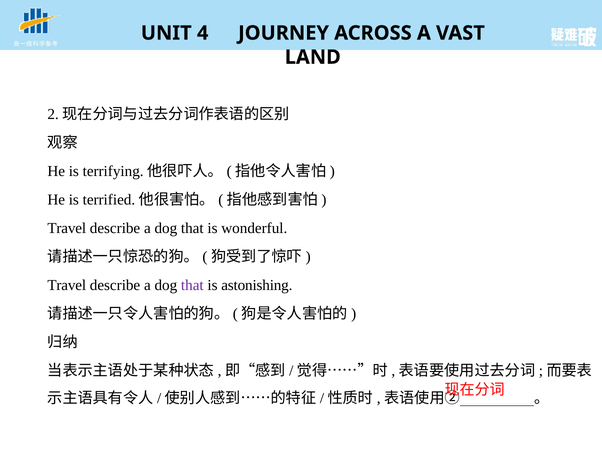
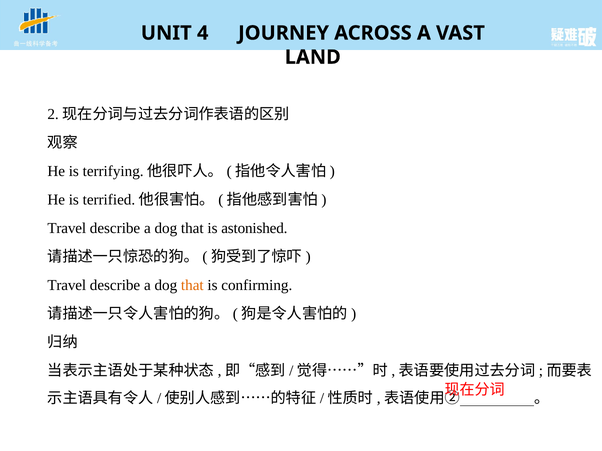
wonderful: wonderful -> astonished (254, 228)
that colour: purple -> orange (192, 285)
astonishing: astonishing -> confirming (257, 285)
